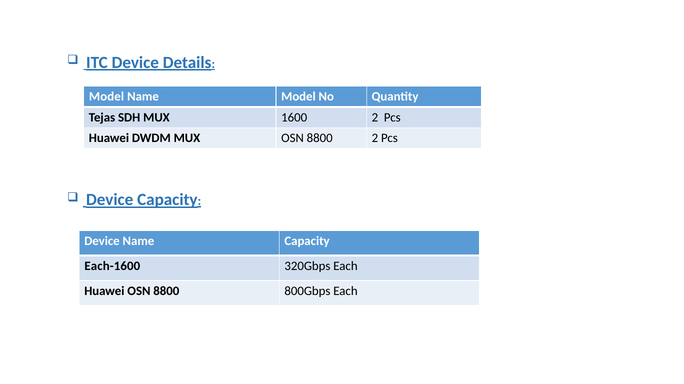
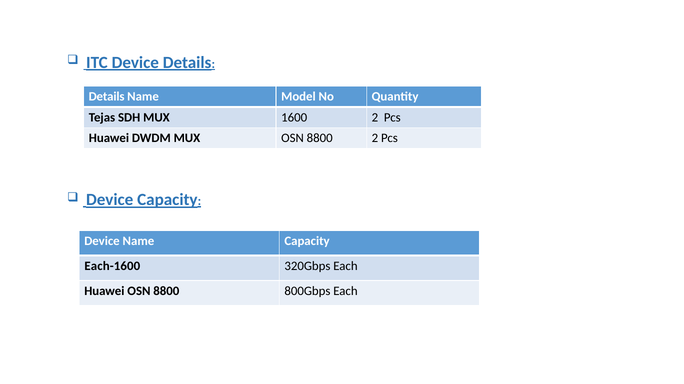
Model: Model -> Details (107, 97)
